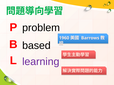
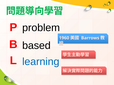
learning colour: purple -> blue (41, 62)
